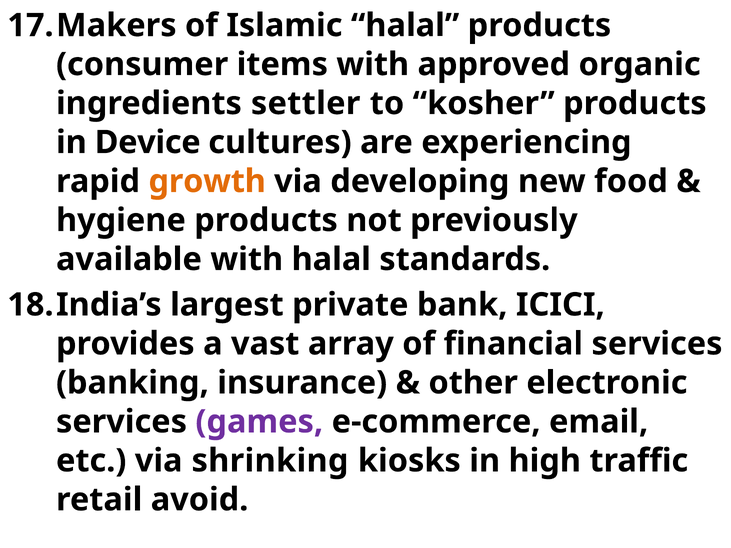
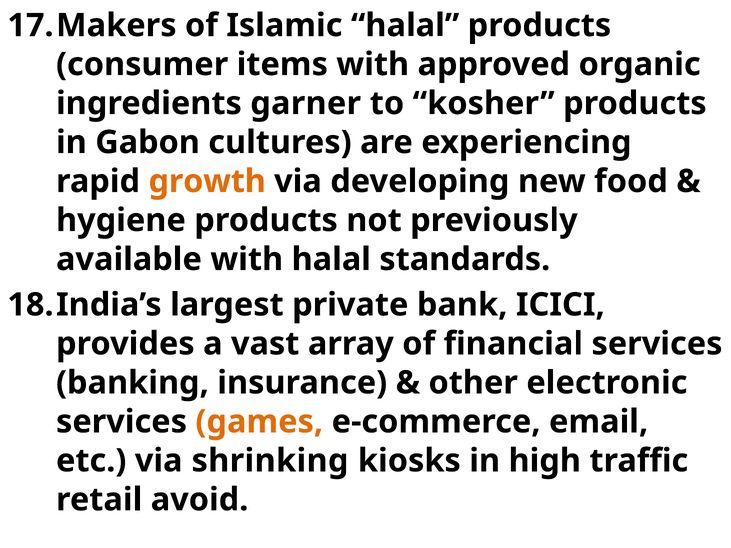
settler: settler -> garner (306, 103)
Device: Device -> Gabon (148, 142)
games colour: purple -> orange (259, 422)
